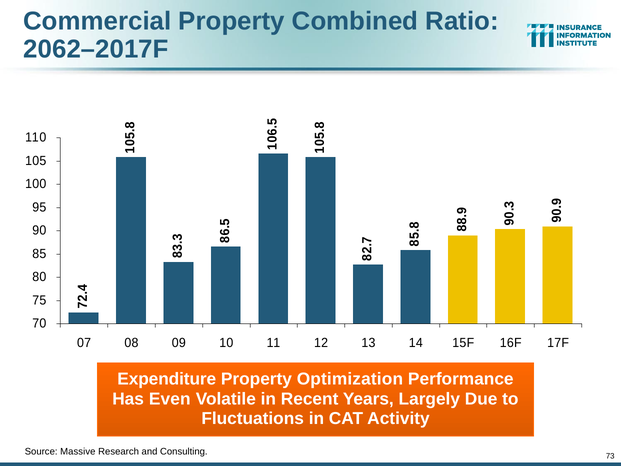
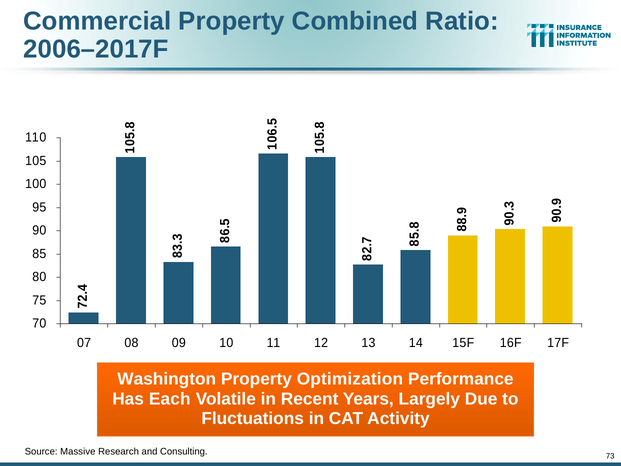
2062–2017F: 2062–2017F -> 2006–2017F (96, 49)
Expenditure: Expenditure -> Washington (167, 379)
Even: Even -> Each (170, 399)
